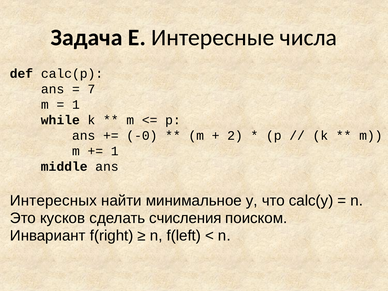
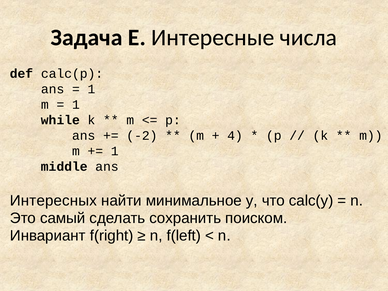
7: 7 -> 1 (91, 89)
-0: -0 -> -2 (142, 136)
2: 2 -> 4 (235, 136)
кусков: кусков -> самый (63, 218)
счисления: счисления -> сохранить (185, 218)
